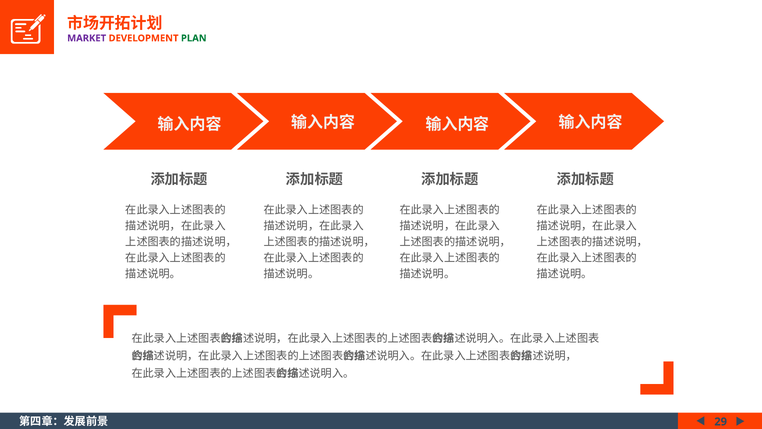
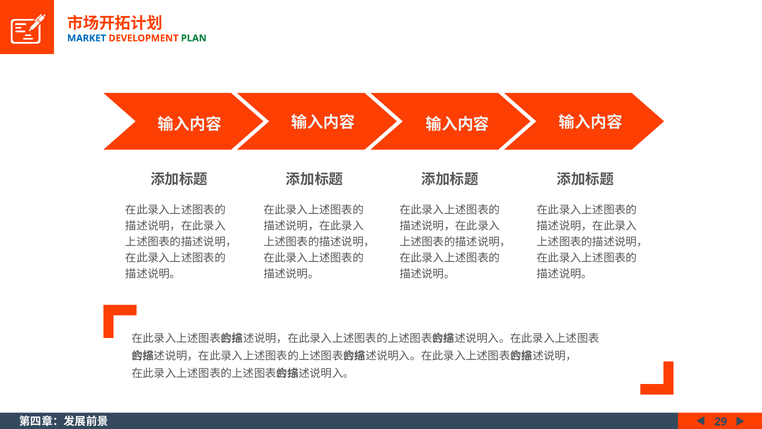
MARKET colour: purple -> blue (87, 38)
